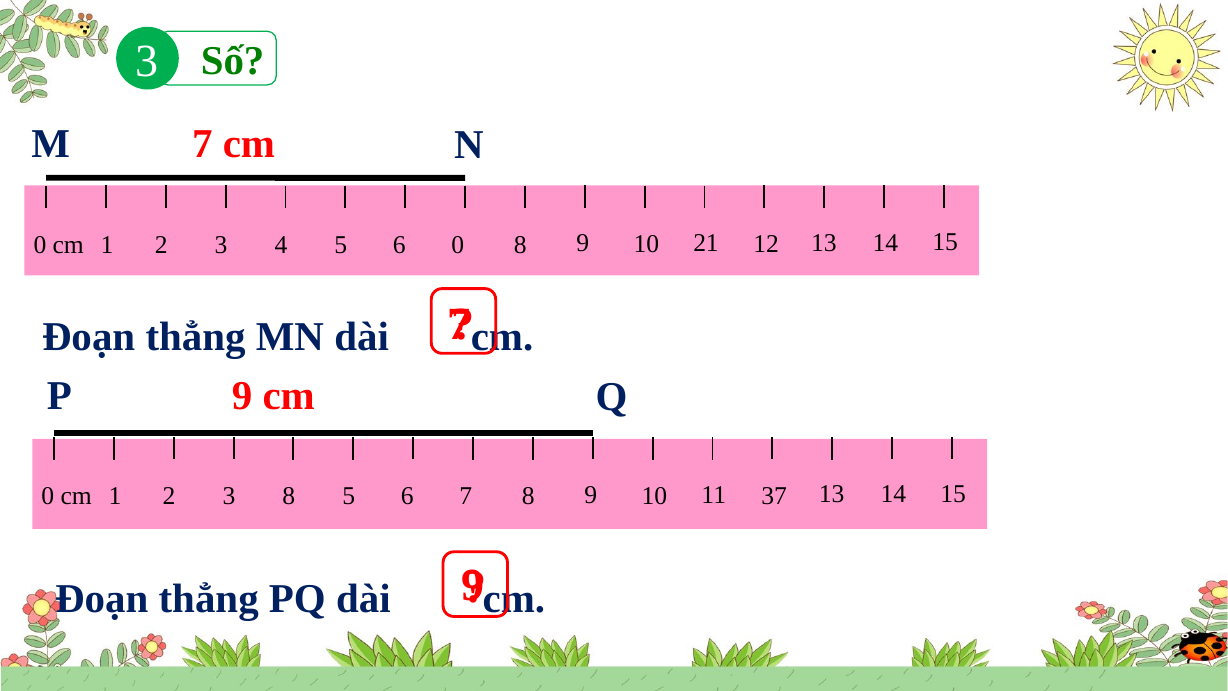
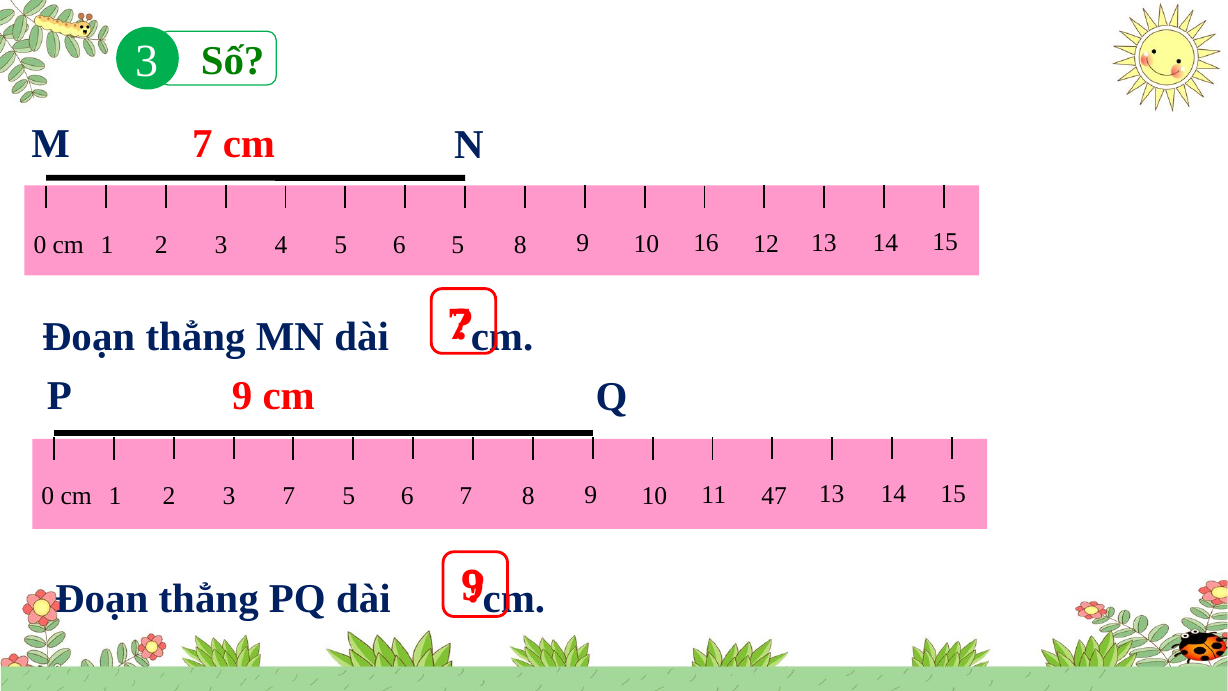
21: 21 -> 16 (706, 243)
6 0: 0 -> 5 (458, 245)
37: 37 -> 47 (774, 495)
3 8: 8 -> 7 (289, 496)
